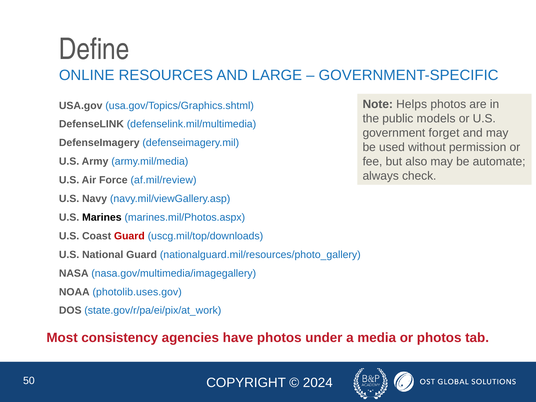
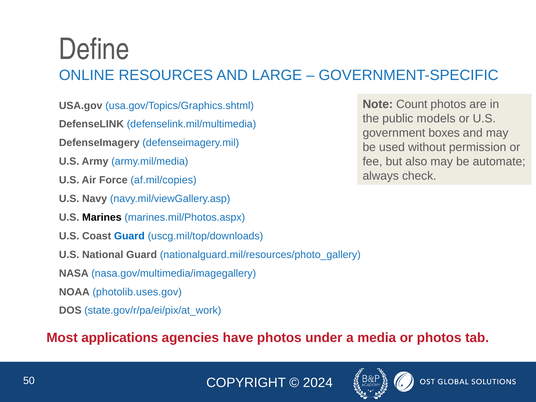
Helps: Helps -> Count (412, 104)
forget: forget -> boxes (444, 133)
af.mil/review: af.mil/review -> af.mil/copies (164, 180)
Guard colour: red -> blue (129, 236)
consistency: consistency -> applications (120, 338)
